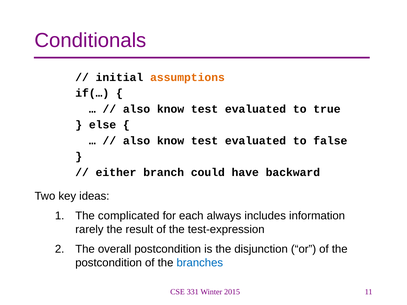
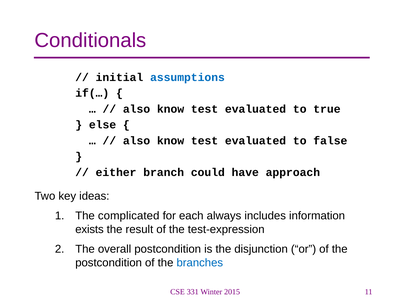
assumptions colour: orange -> blue (187, 77)
backward: backward -> approach (293, 172)
rarely: rarely -> exists (89, 230)
